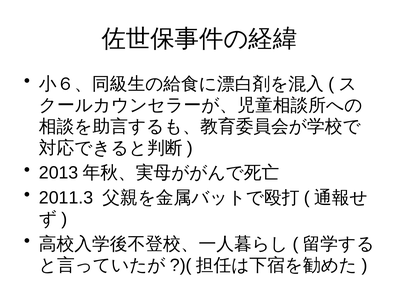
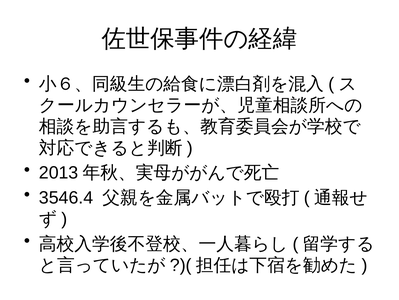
2011.3: 2011.3 -> 3546.4 (66, 197)
